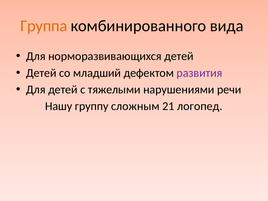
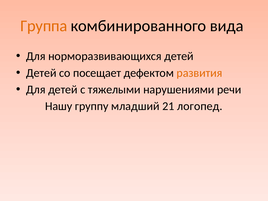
младший: младший -> посещает (97, 73)
развития colour: purple -> orange (199, 73)
сложным: сложным -> младший (135, 106)
